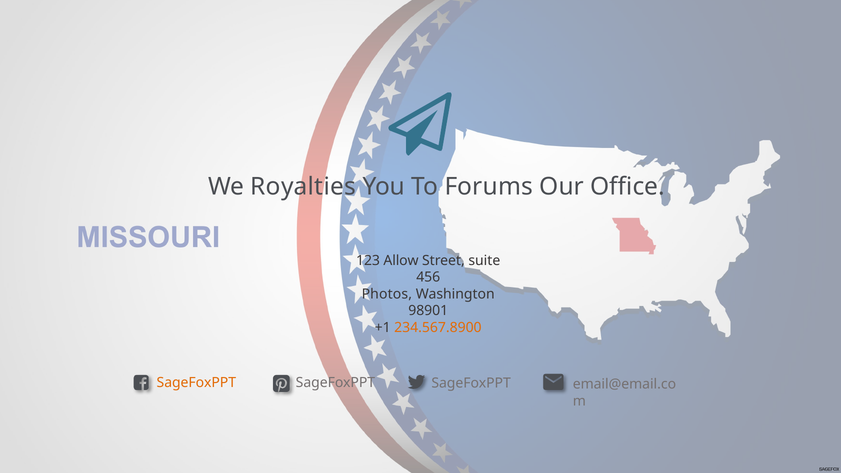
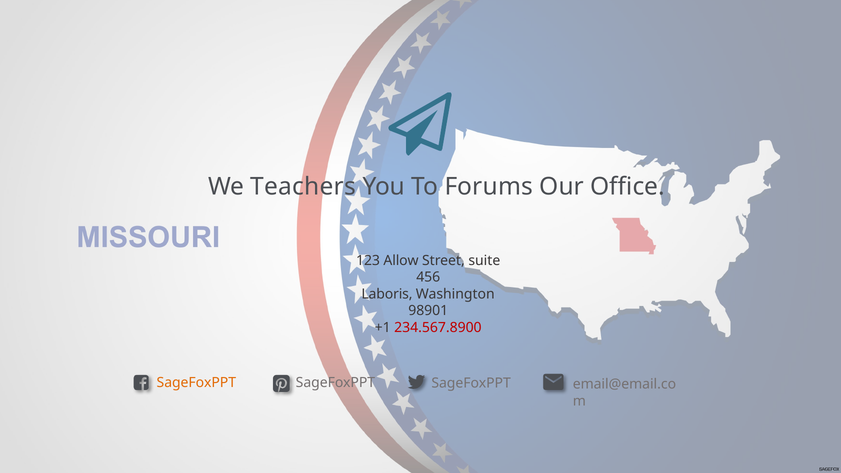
Royalties: Royalties -> Teachers (303, 187)
Photos: Photos -> Laboris (387, 294)
234.567.8900 colour: orange -> red (438, 328)
